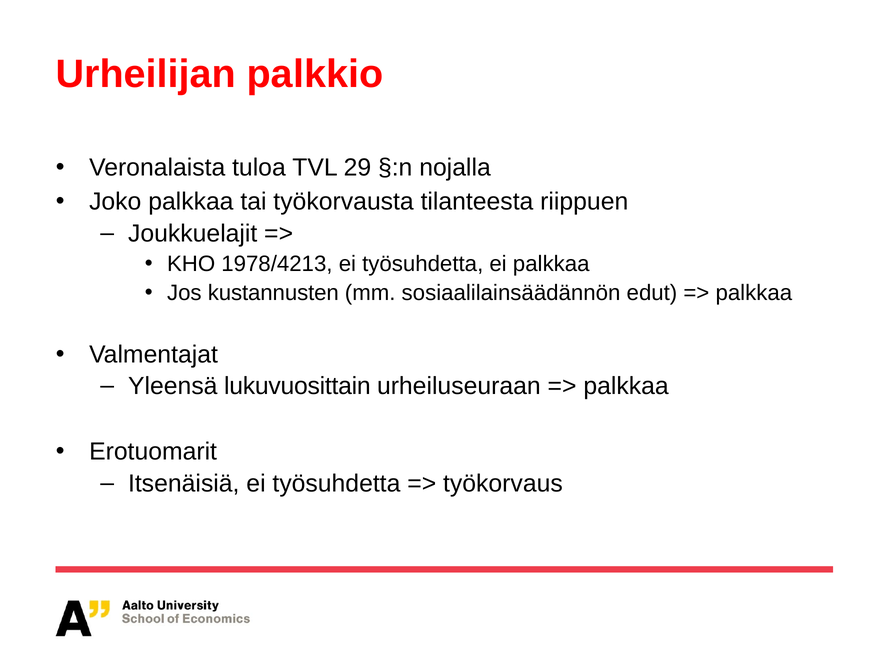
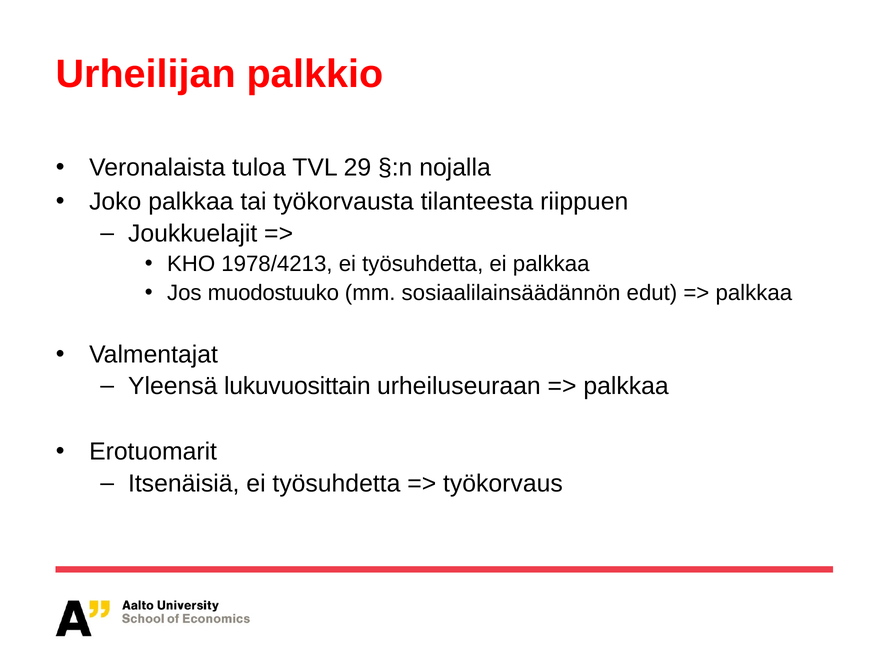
kustannusten: kustannusten -> muodostuuko (273, 292)
